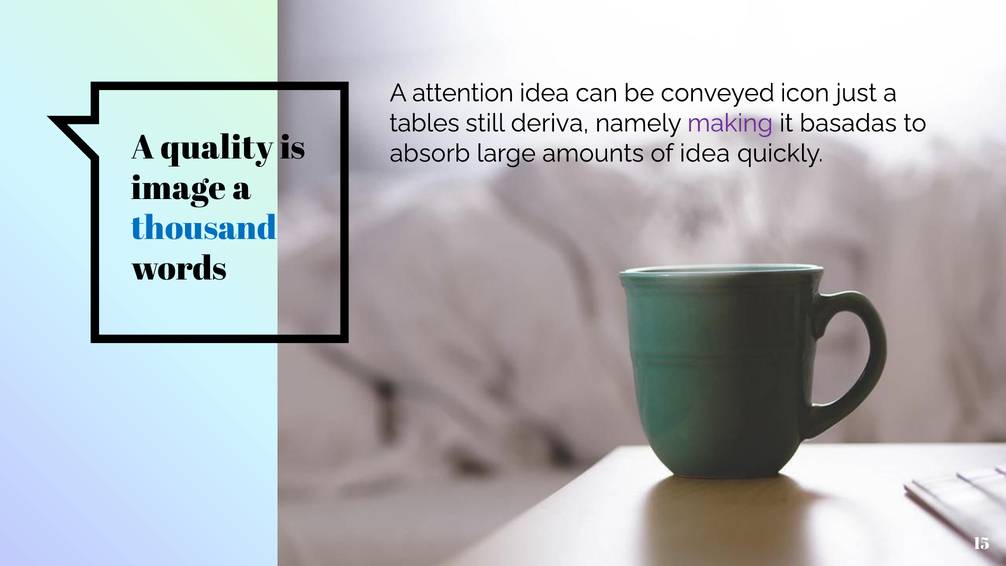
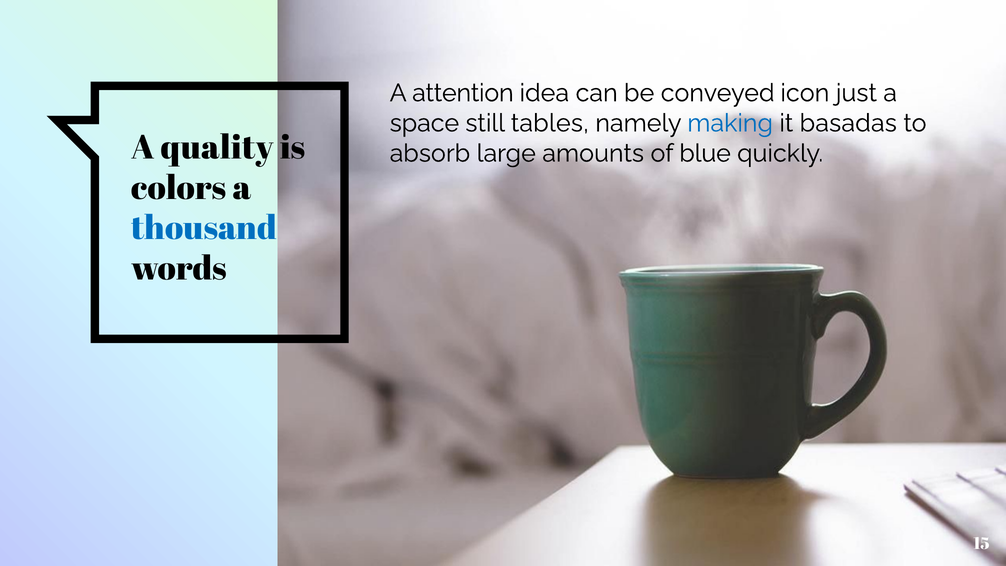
tables: tables -> space (424, 123)
deriva: deriva -> tables (550, 123)
making colour: purple -> blue (730, 123)
of idea: idea -> blue (705, 153)
image: image -> colors (179, 188)
